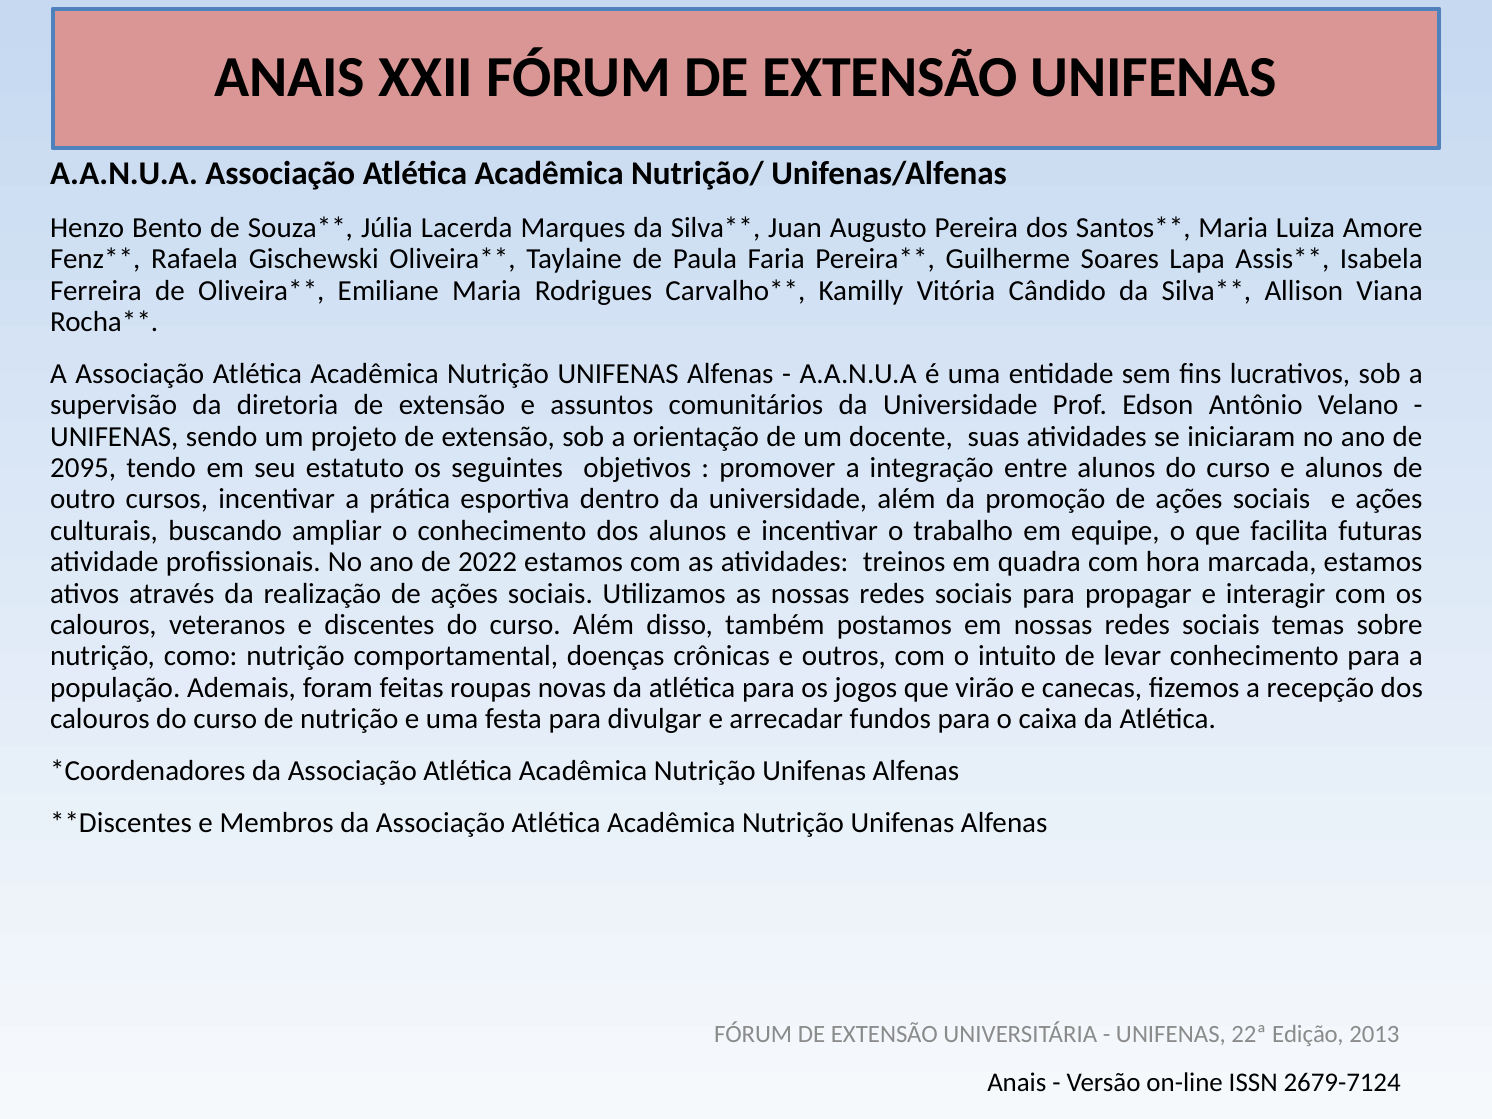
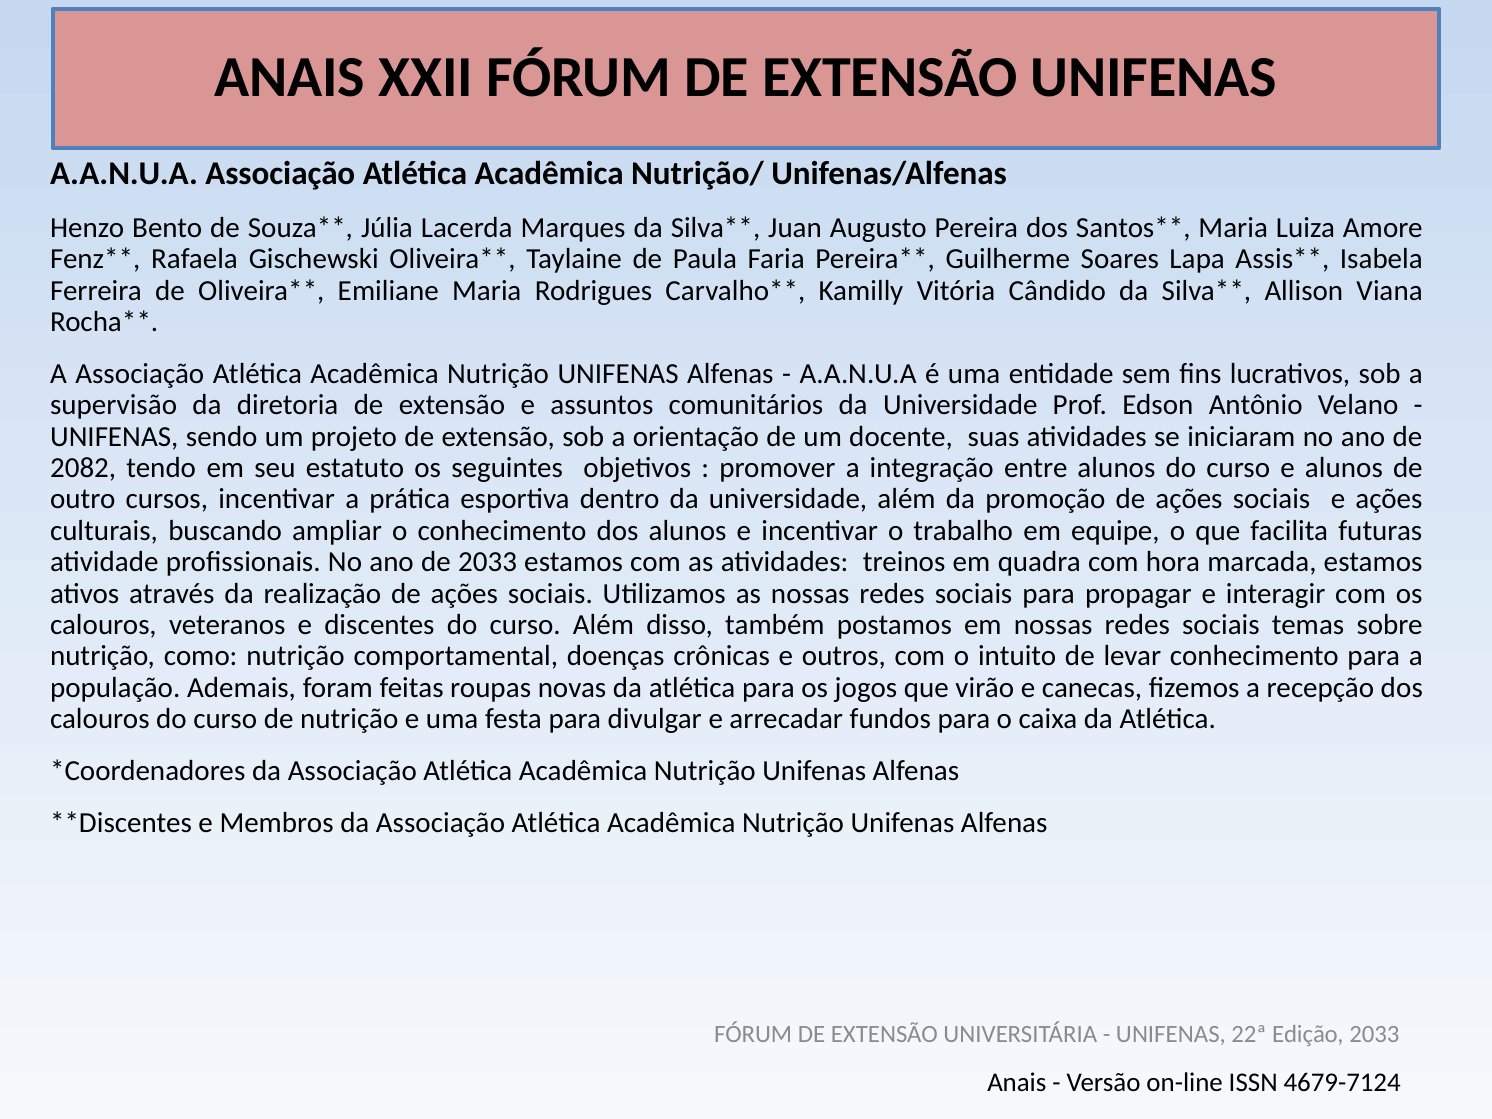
2095: 2095 -> 2082 (83, 468)
de 2022: 2022 -> 2033 (488, 562)
Edição 2013: 2013 -> 2033 (1374, 1034)
2679-7124: 2679-7124 -> 4679-7124 (1342, 1083)
